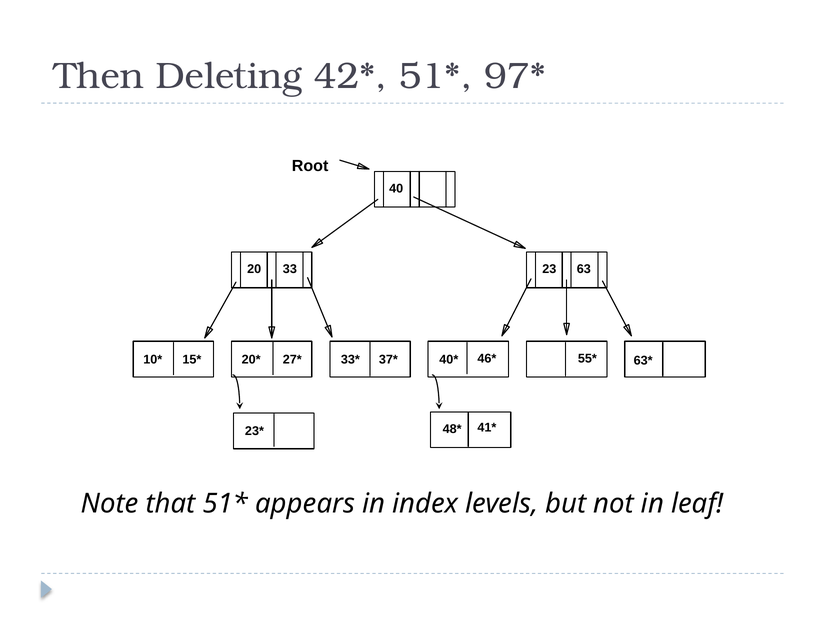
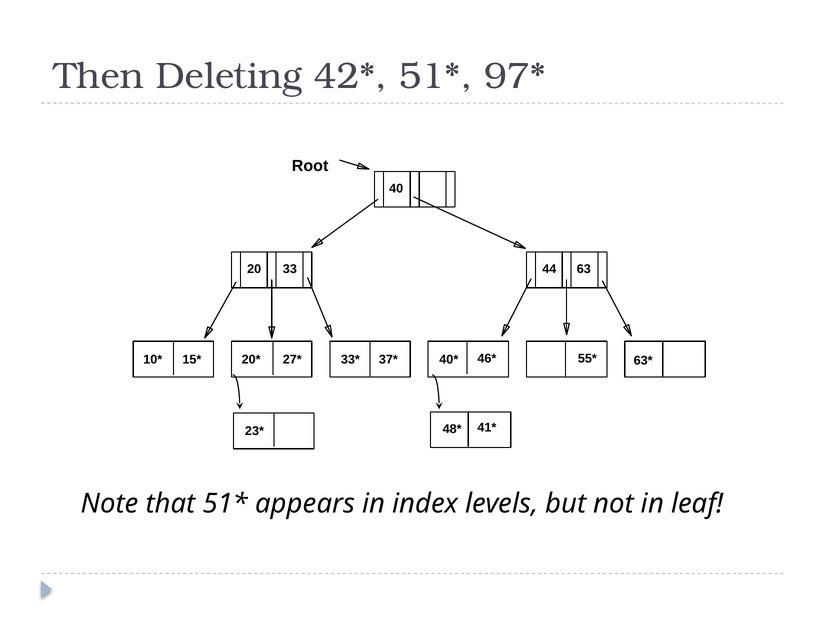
23: 23 -> 44 (549, 269)
